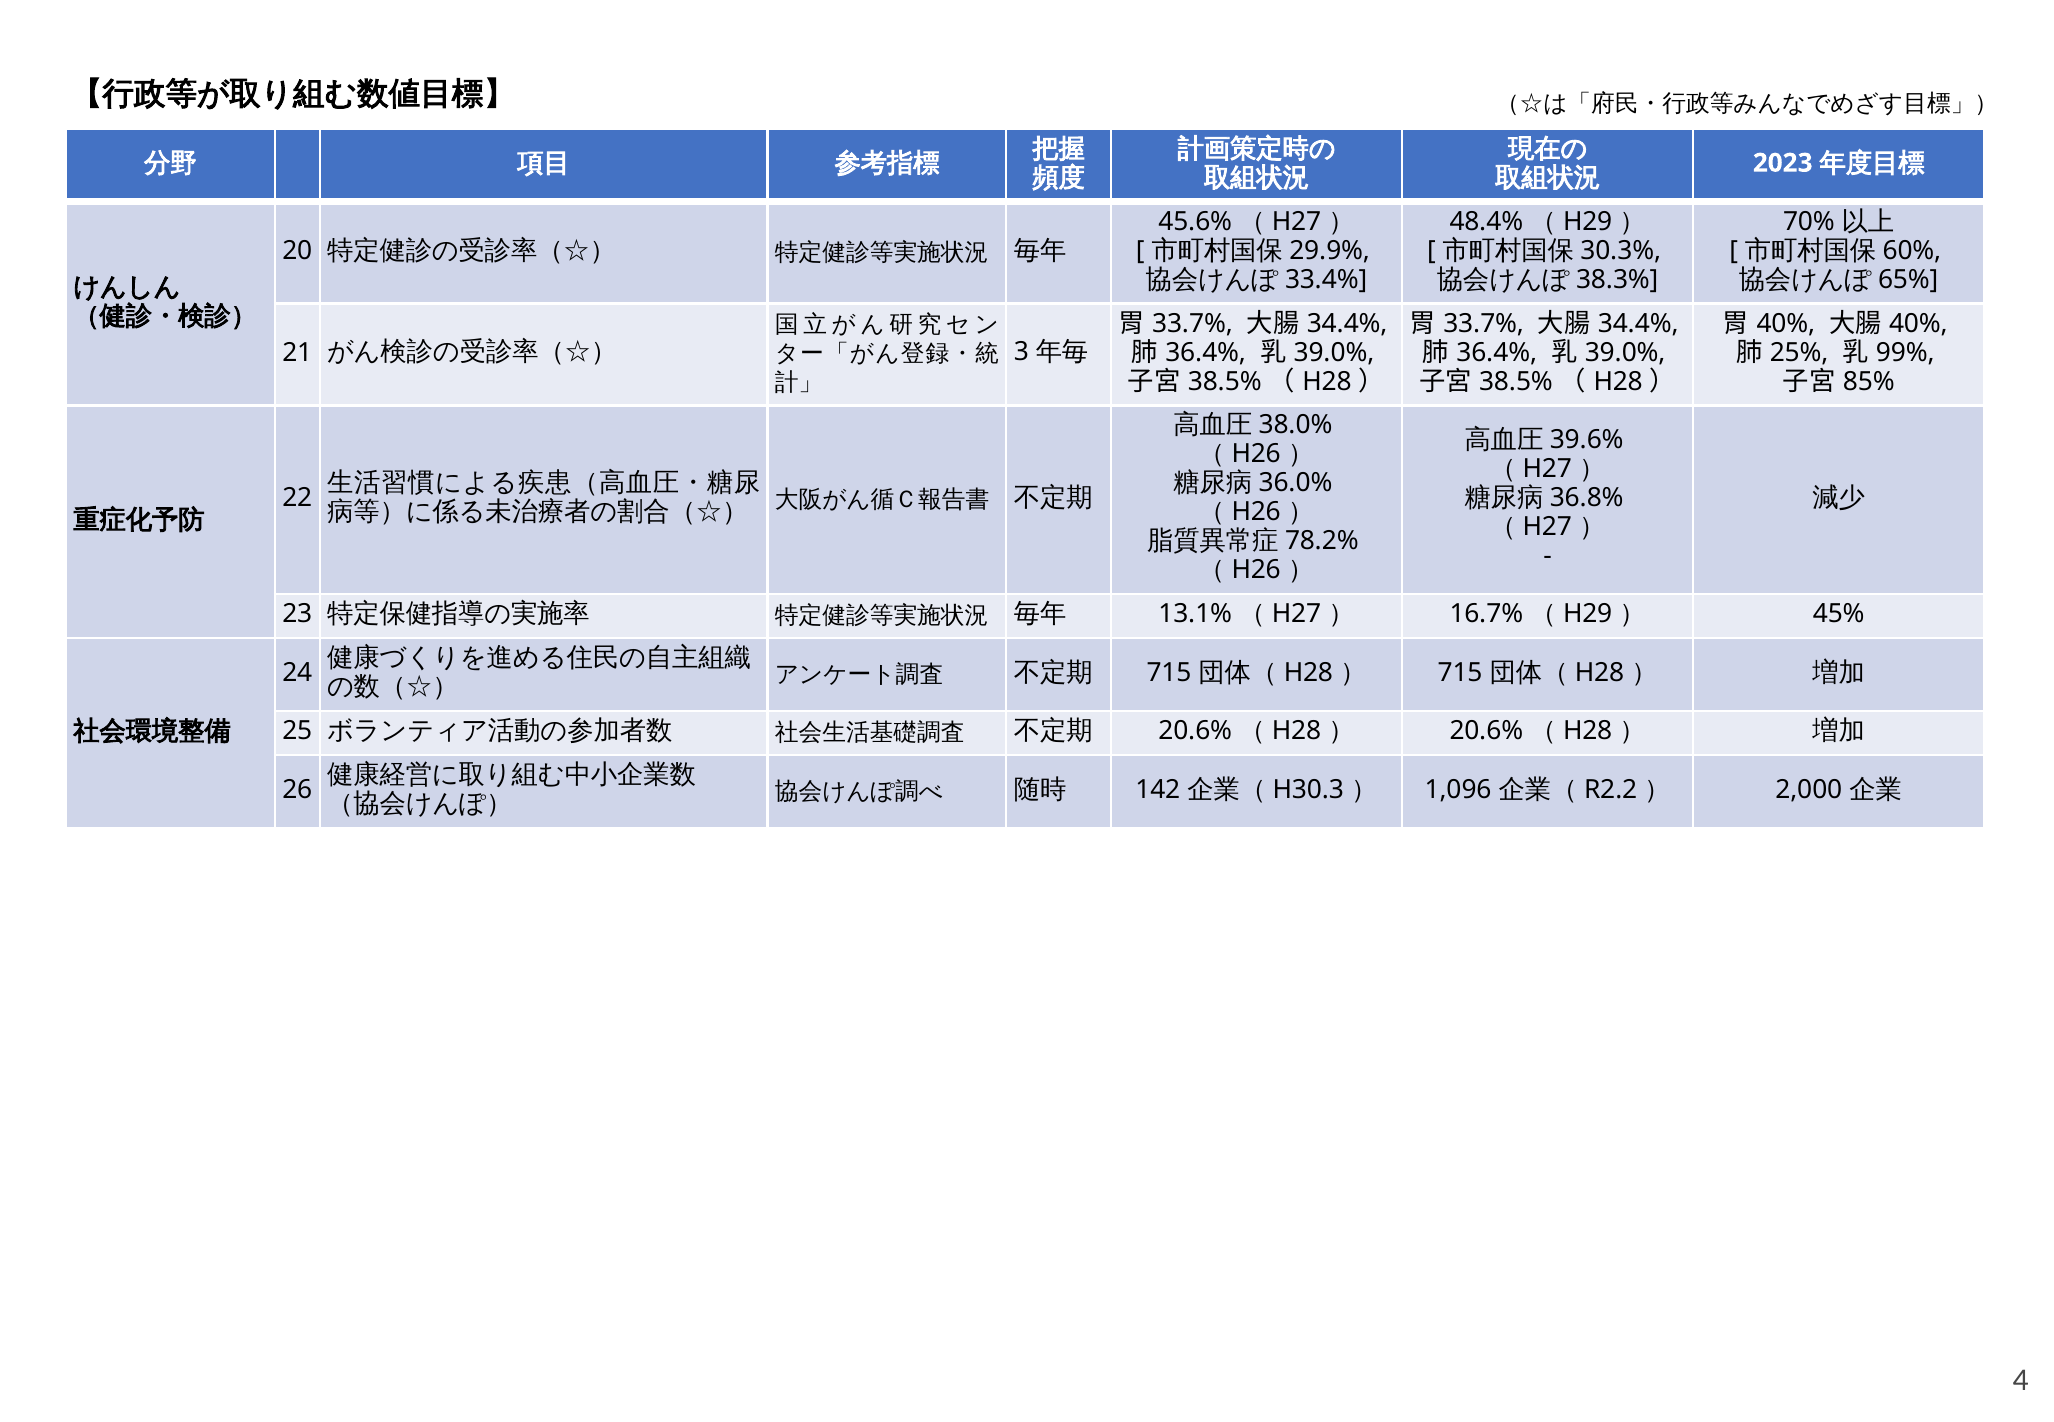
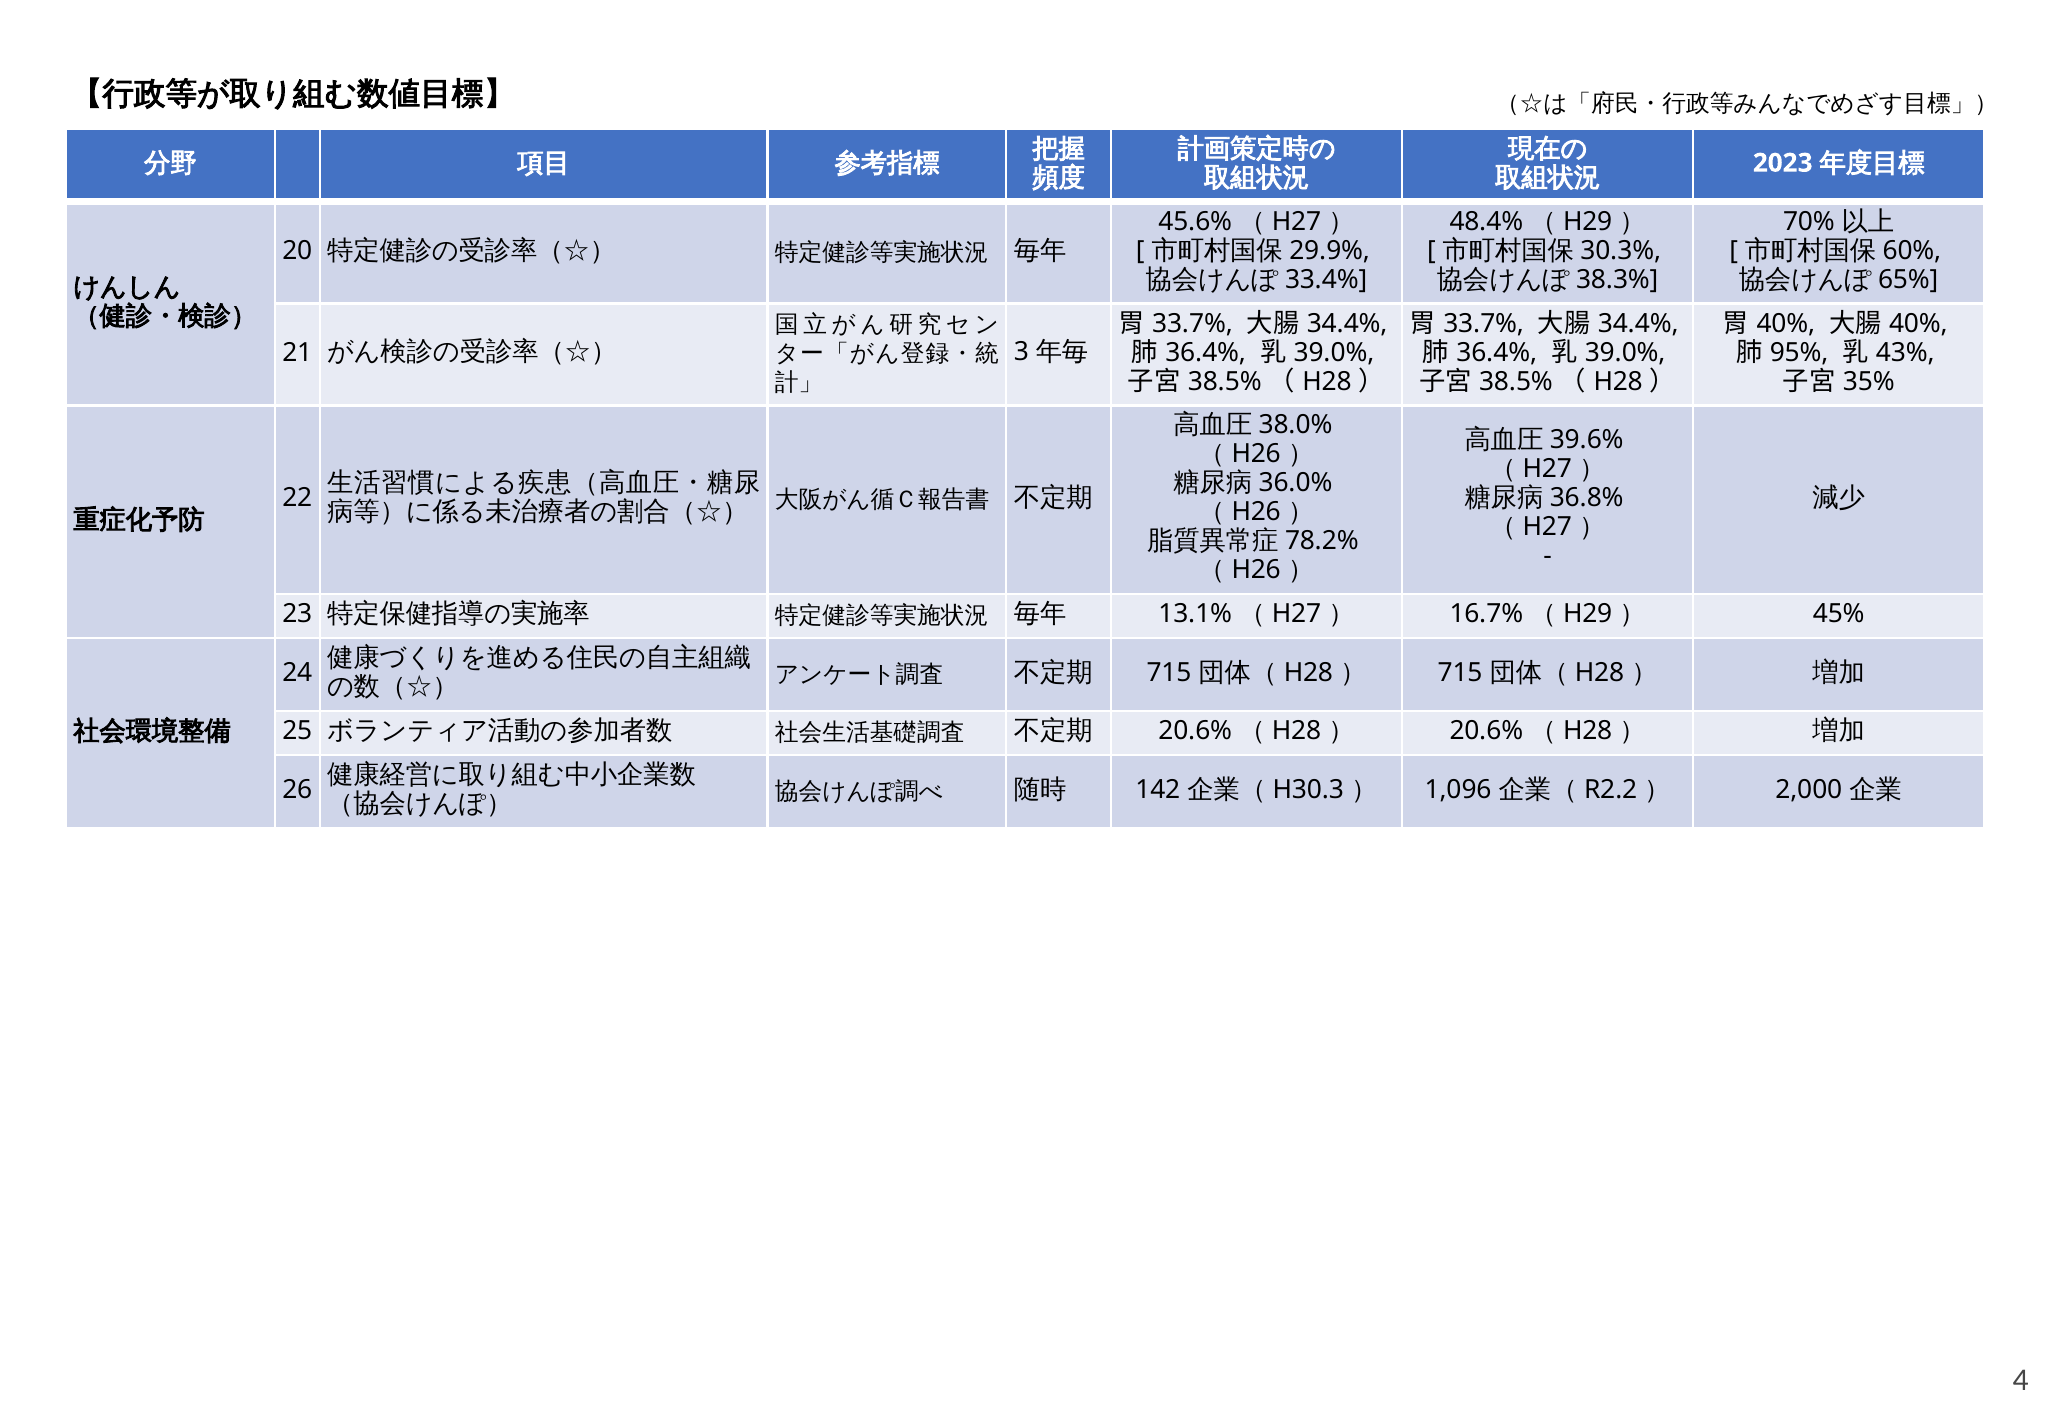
25%: 25% -> 95% (1799, 353)
99%: 99% -> 43% (1905, 353)
85%: 85% -> 35% (1869, 382)
